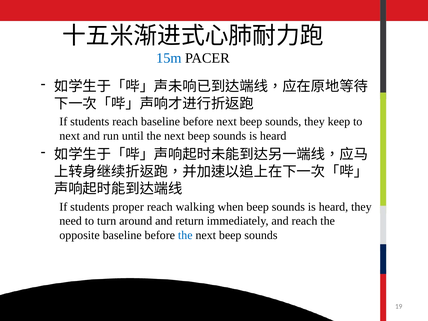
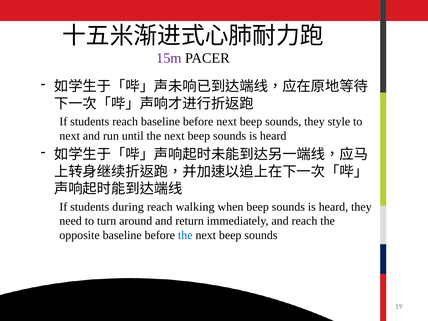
15m colour: blue -> purple (169, 58)
keep: keep -> style (339, 122)
proper: proper -> during (128, 207)
